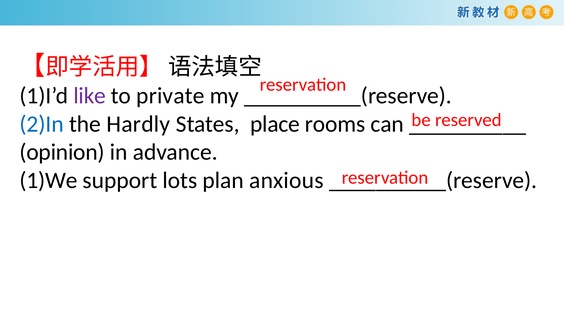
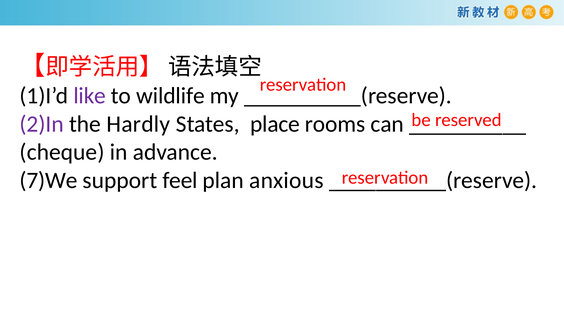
private: private -> wildlife (171, 96)
2)In colour: blue -> purple (42, 124)
opinion: opinion -> cheque (62, 152)
1)We: 1)We -> 7)We (49, 180)
lots: lots -> feel (180, 180)
